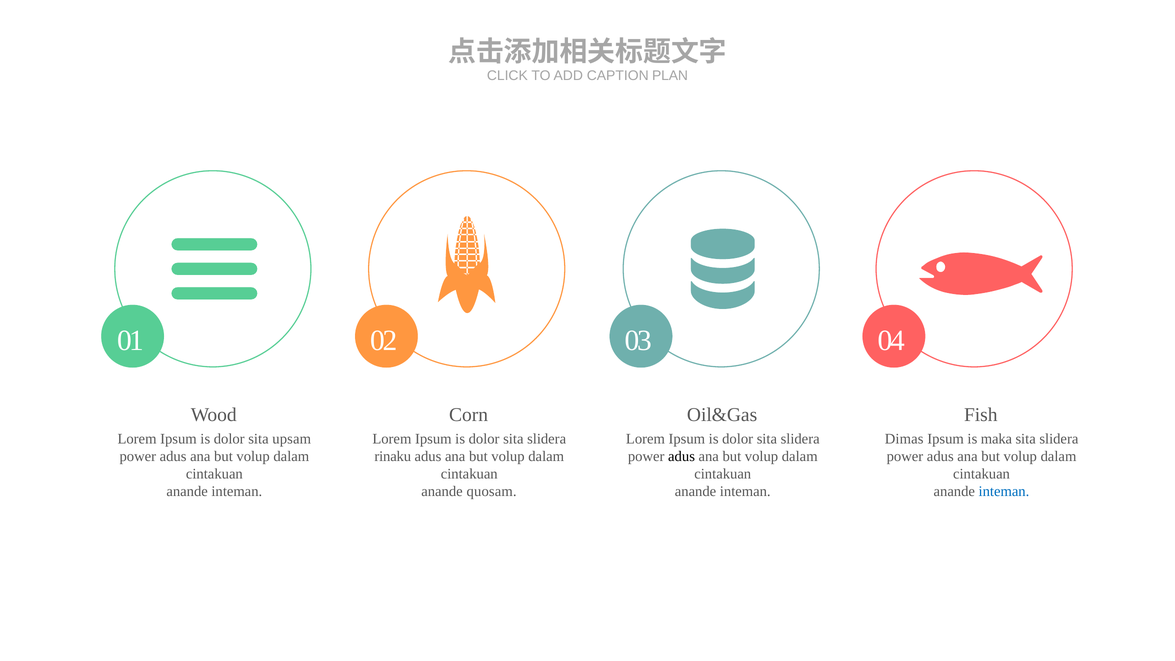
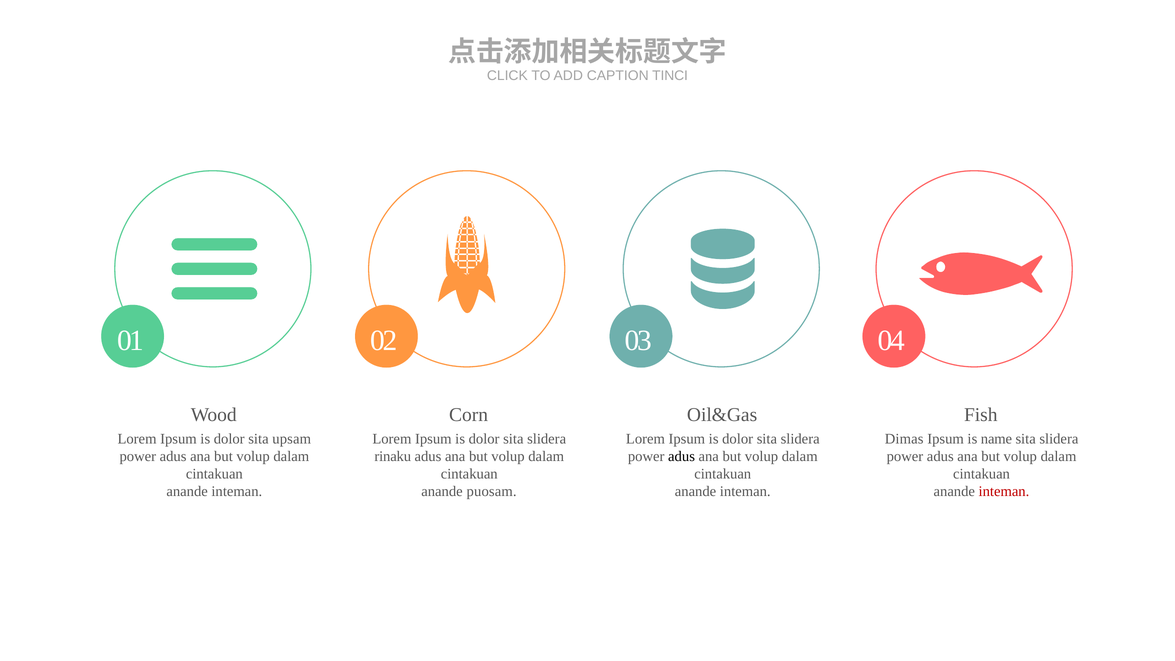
PLAN: PLAN -> TINCI (670, 76)
maka: maka -> name (996, 439)
quosam: quosam -> puosam (492, 492)
inteman colour: blue -> red (1004, 492)
